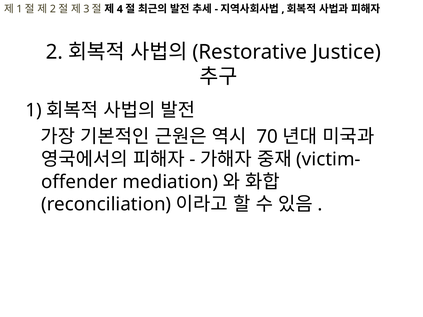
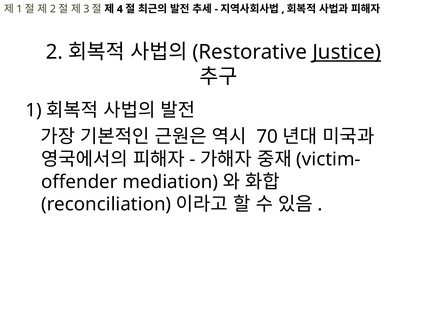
Justice underline: none -> present (347, 52)
